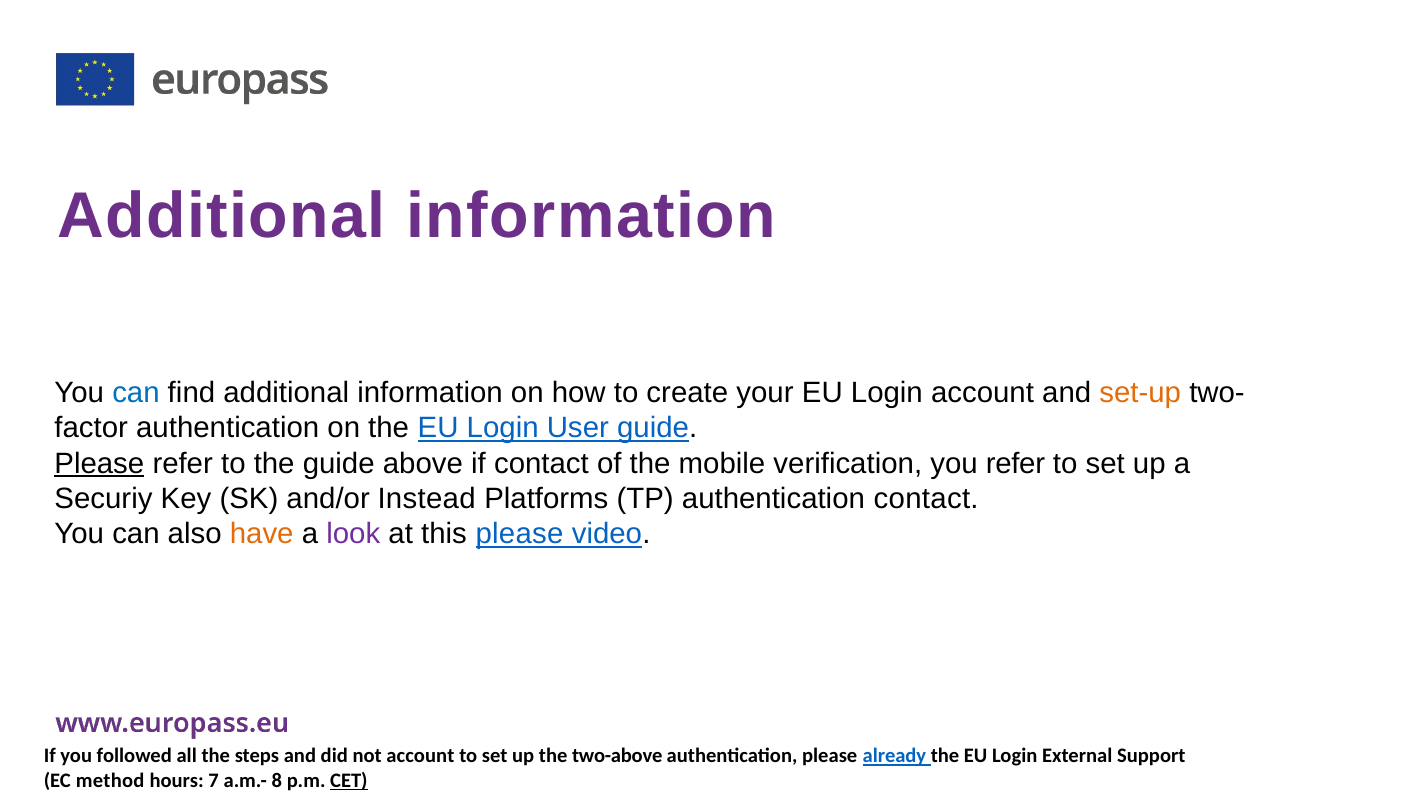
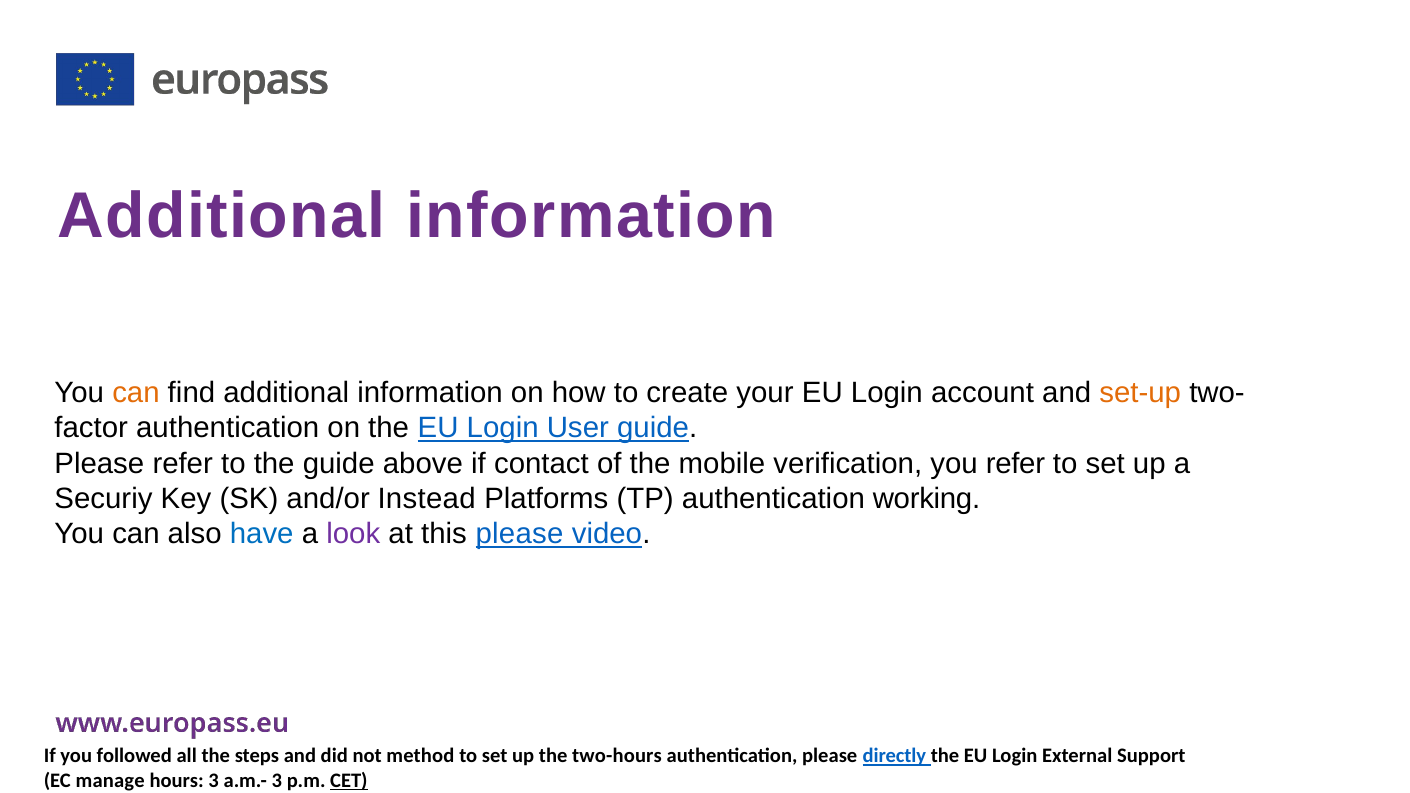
can colour: blue -> orange (136, 393)
Please underline: present -> none (99, 464)
authentication contact: contact -> working (926, 499)
have colour: orange -> blue (262, 534)
not account: account -> method (420, 756)
two-above: two-above -> two-hours (617, 756)
already: already -> directly (894, 756)
method: method -> manage (110, 781)
hours 7: 7 -> 3 (214, 781)
a.m.- 8: 8 -> 3 (277, 781)
